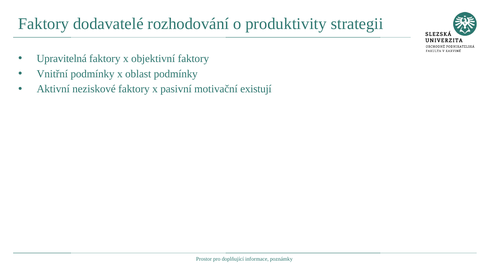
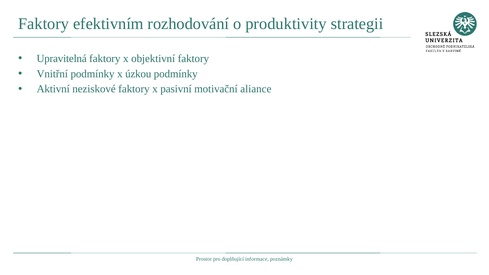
dodavatelé: dodavatelé -> efektivním (108, 24)
oblast: oblast -> úzkou (138, 74)
existují: existují -> aliance (256, 89)
